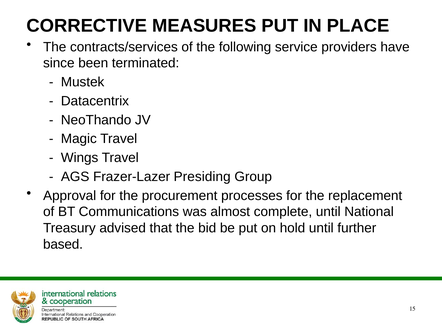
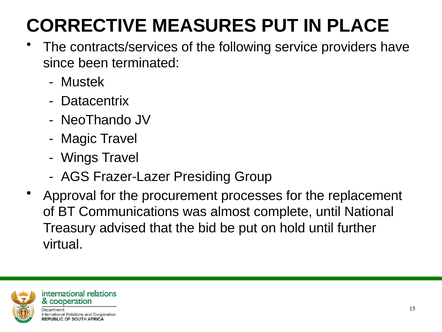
based: based -> virtual (63, 244)
